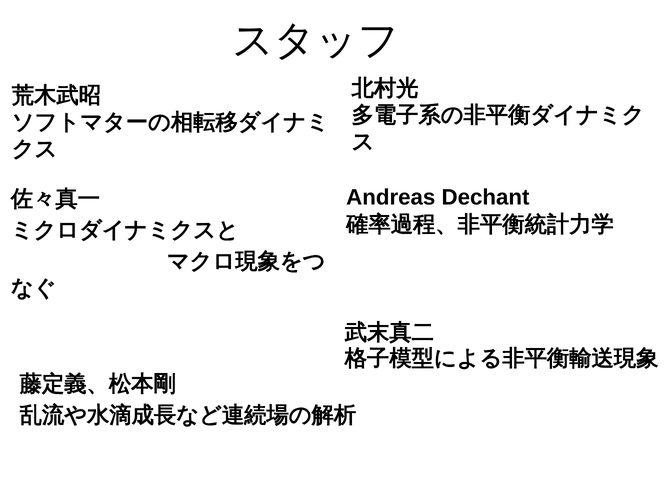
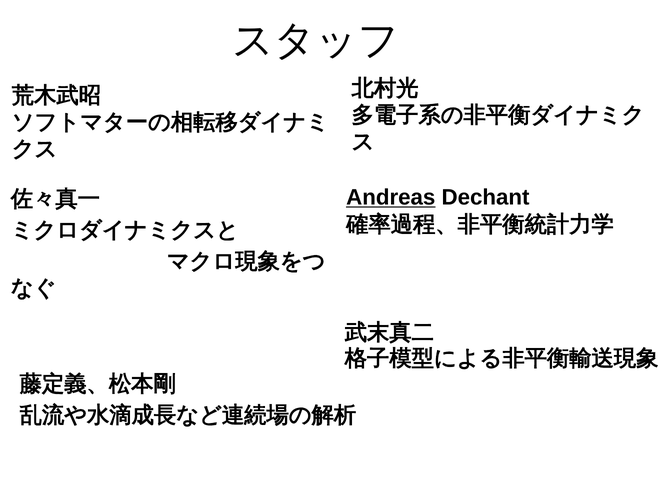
Andreas underline: none -> present (391, 197)
